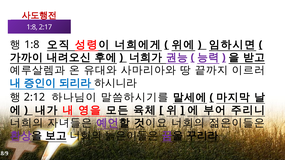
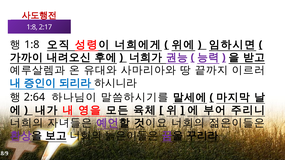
2:12: 2:12 -> 2:64 (34, 97)
